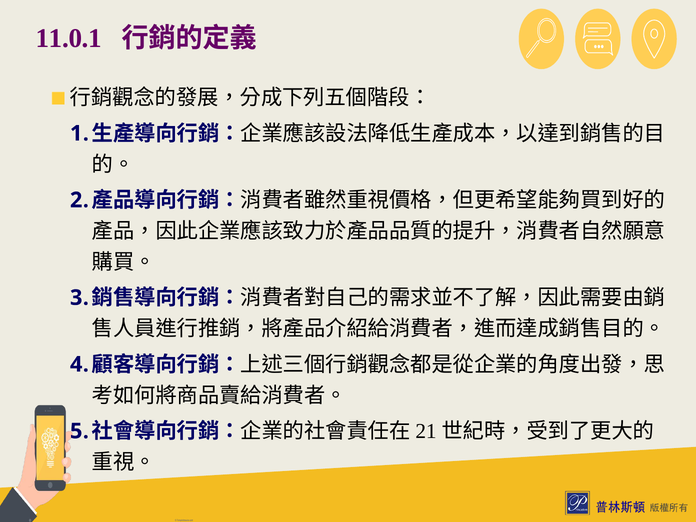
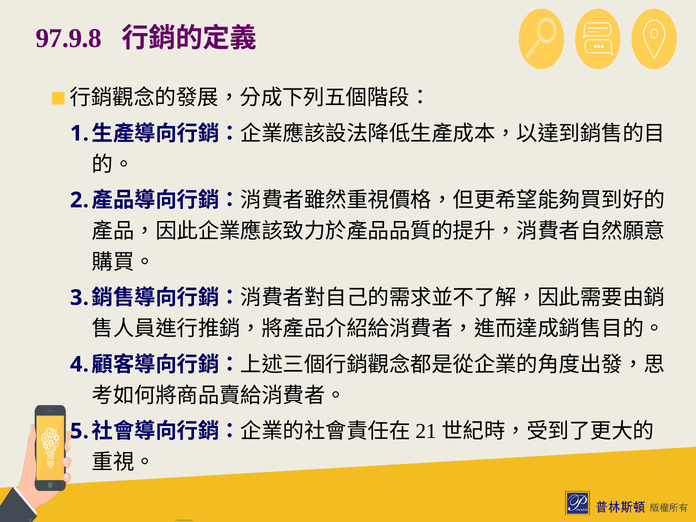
11.0.1: 11.0.1 -> 97.9.8 (69, 38)
